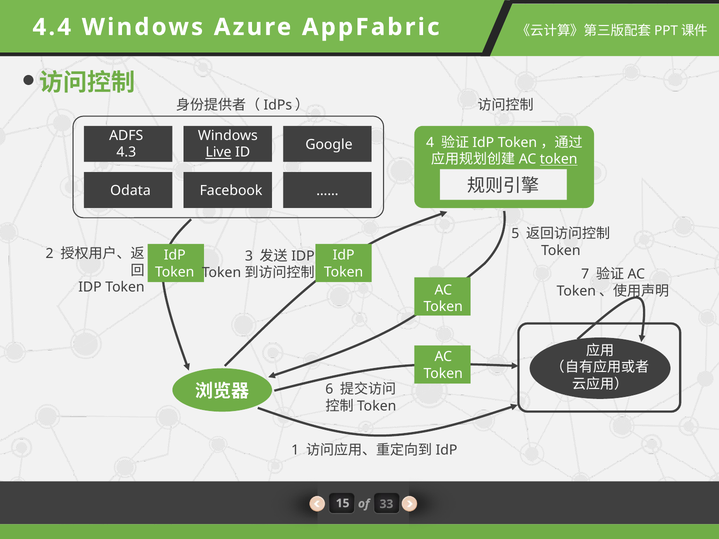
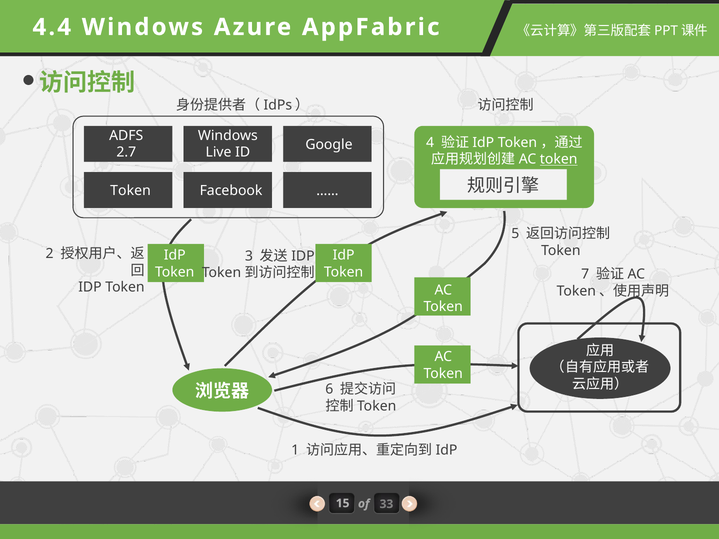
4.3: 4.3 -> 2.7 (126, 152)
Live underline: present -> none (219, 152)
Odata: Odata -> Token (131, 191)
